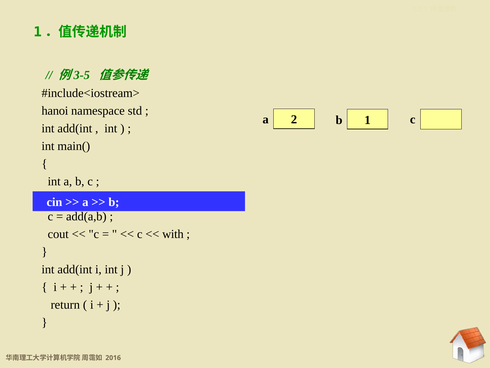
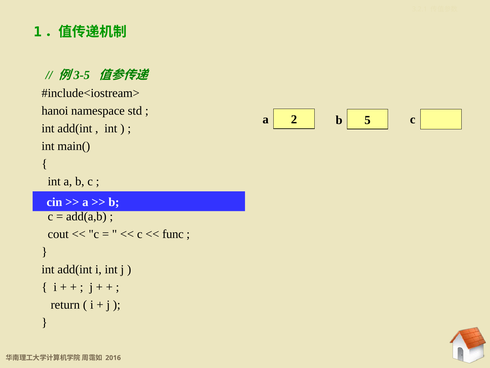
1: 1 -> 5 (368, 120)
with: with -> func (173, 234)
